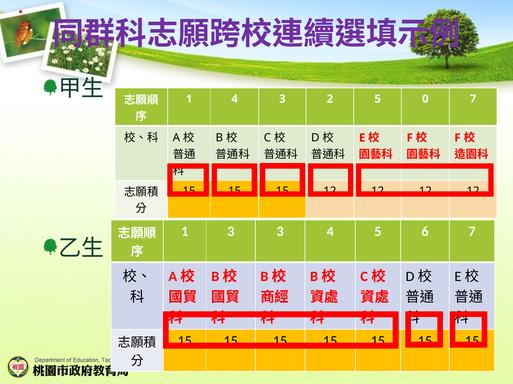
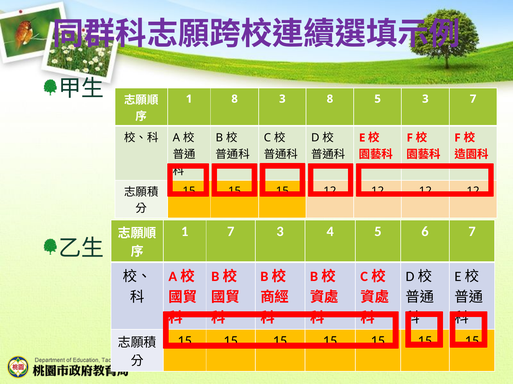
1 4: 4 -> 8 (235, 99)
3 2: 2 -> 8 (330, 99)
5 0: 0 -> 3 (425, 99)
1 3: 3 -> 7 (231, 232)
